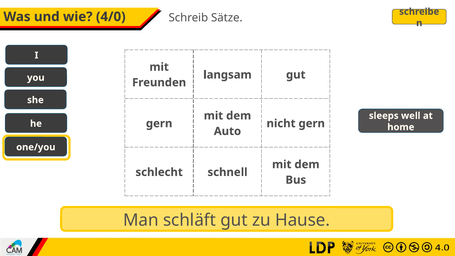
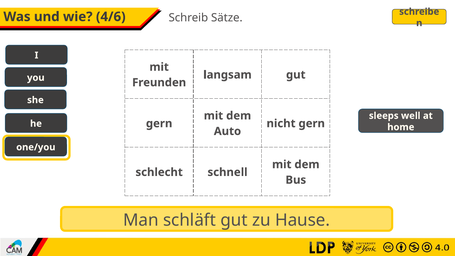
4/0: 4/0 -> 4/6 (111, 17)
